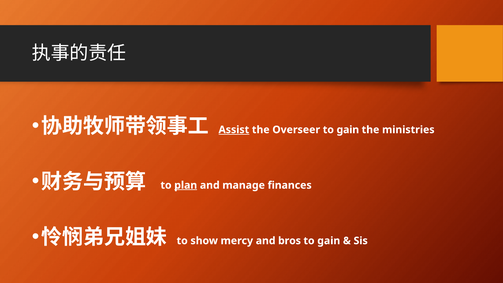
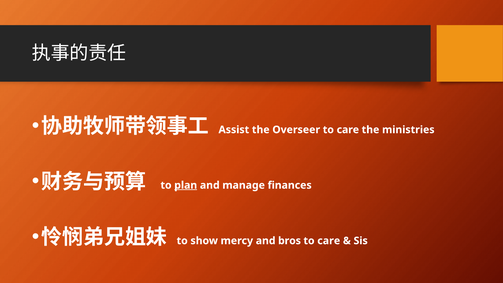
Assist underline: present -> none (234, 130)
Overseer to gain: gain -> care (348, 130)
gain: gain -> care (329, 241)
